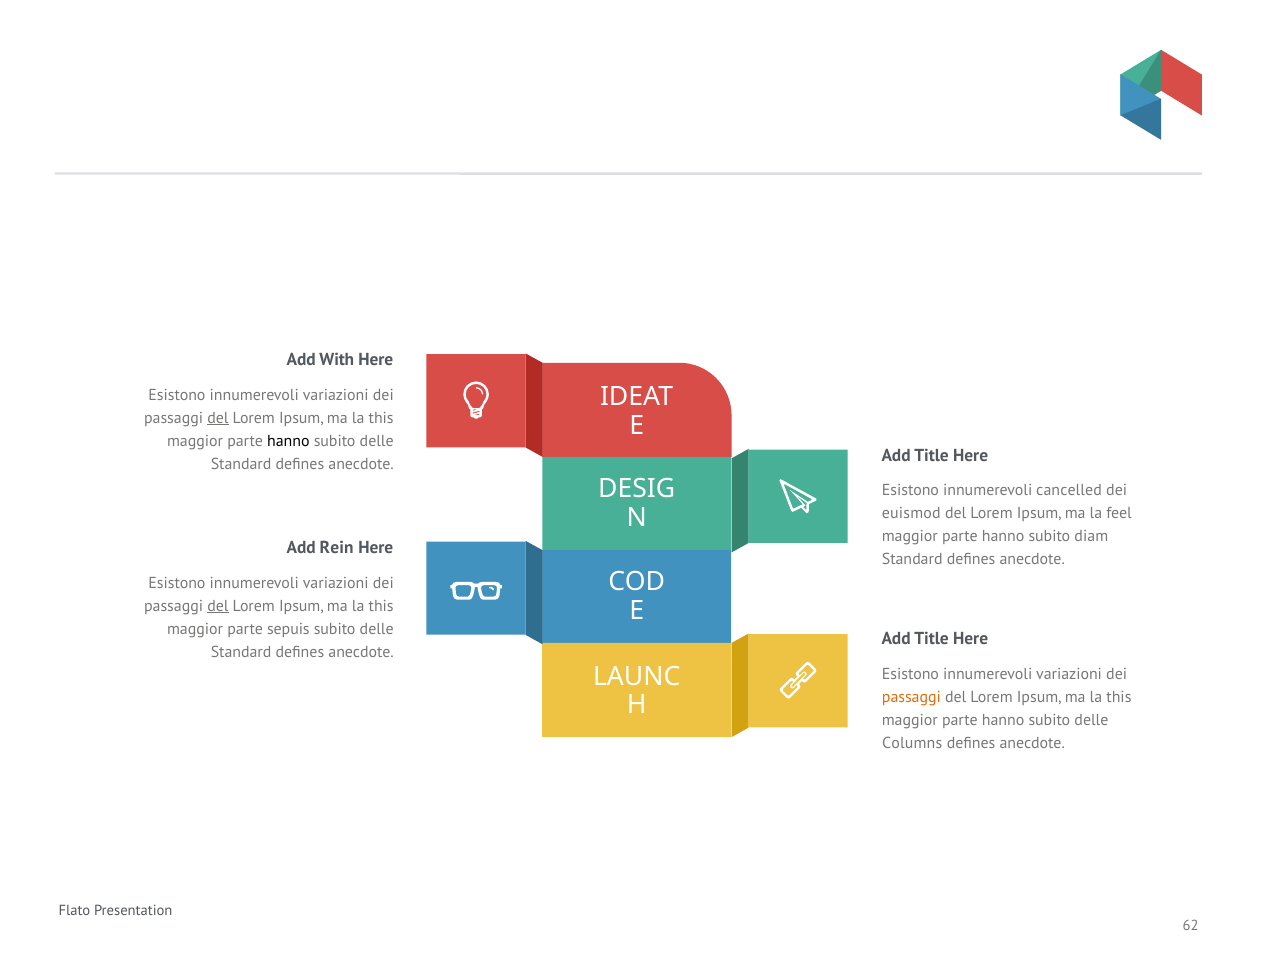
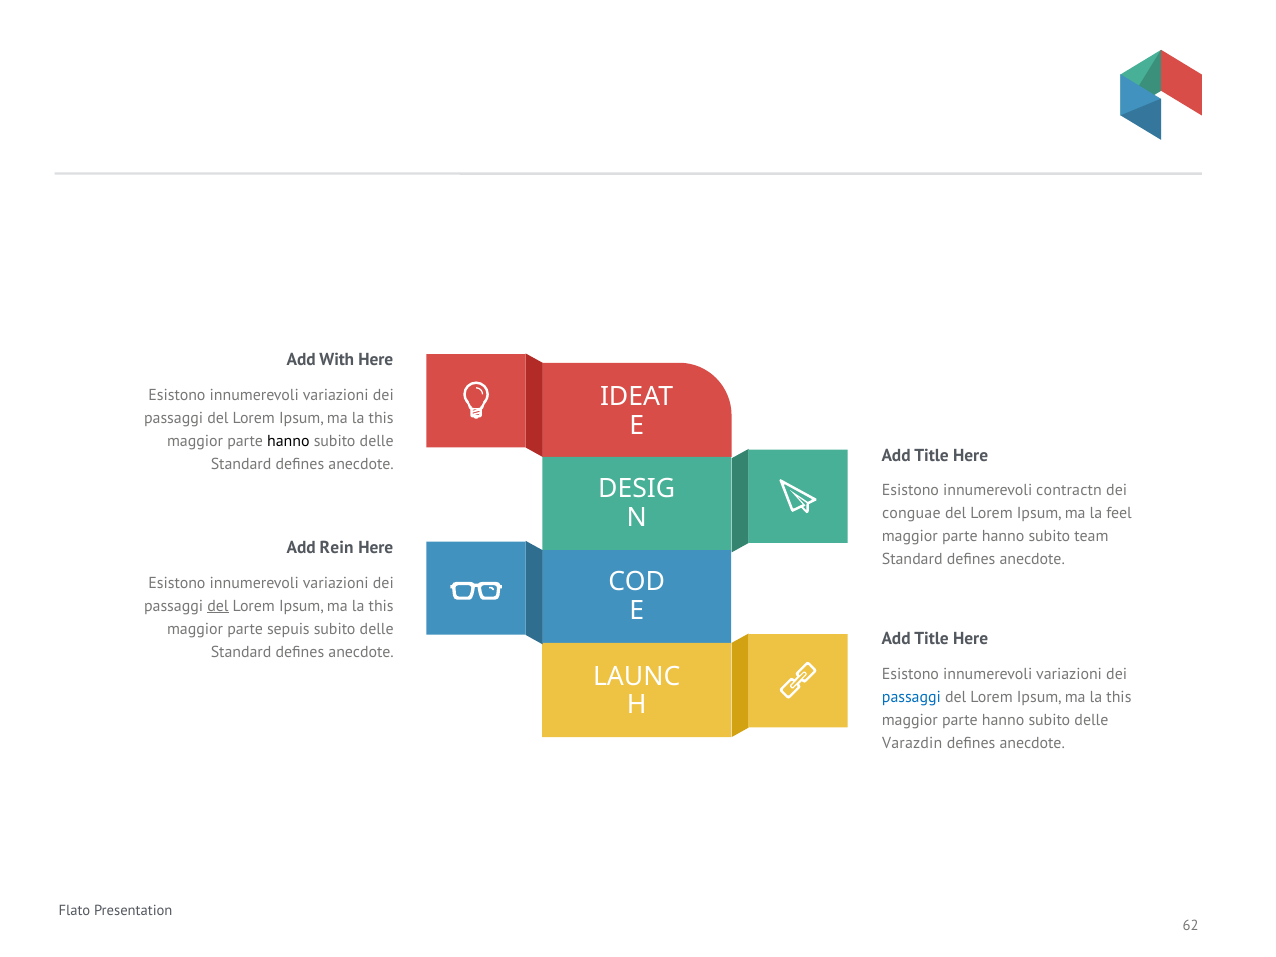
del underline: present -> none (218, 418)
cancelled: cancelled -> contractn (1069, 491)
euismod: euismod -> conguae (911, 514)
diam: diam -> team (1091, 537)
passaggi colour: orange -> blue (911, 698)
Columns: Columns -> Varazdin (912, 743)
